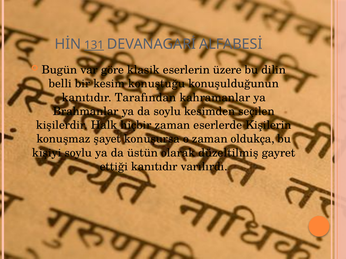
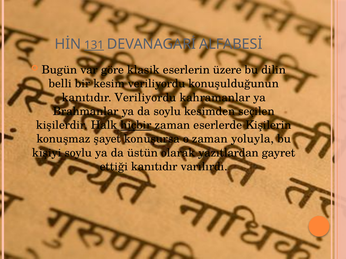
kesim konuştuğu: konuştuğu -> veriliyordu (157, 84)
kanıtıdır Tarafından: Tarafından -> Veriliyordu (145, 98)
hiçbir underline: none -> present (136, 125)
oldukça: oldukça -> yoluyla (252, 139)
düzeltilmiş: düzeltilmiş -> yazıtlardan (229, 153)
